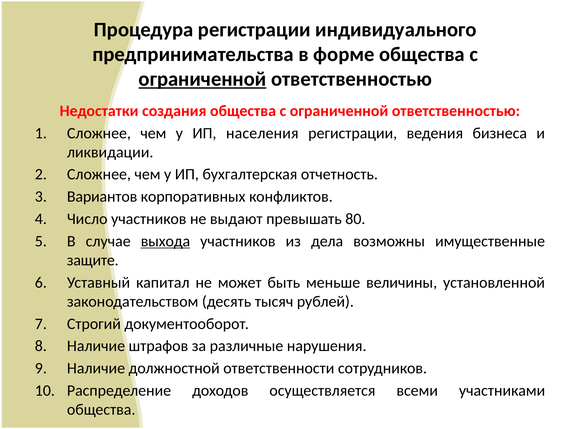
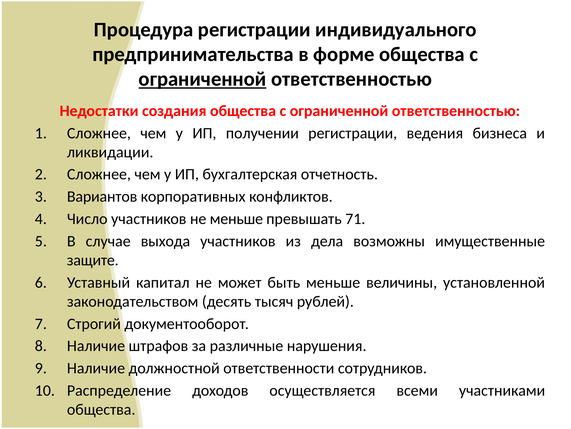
населения: населения -> получении (262, 133)
не выдают: выдают -> меньше (236, 219)
80: 80 -> 71 (355, 219)
выхода underline: present -> none (165, 241)
